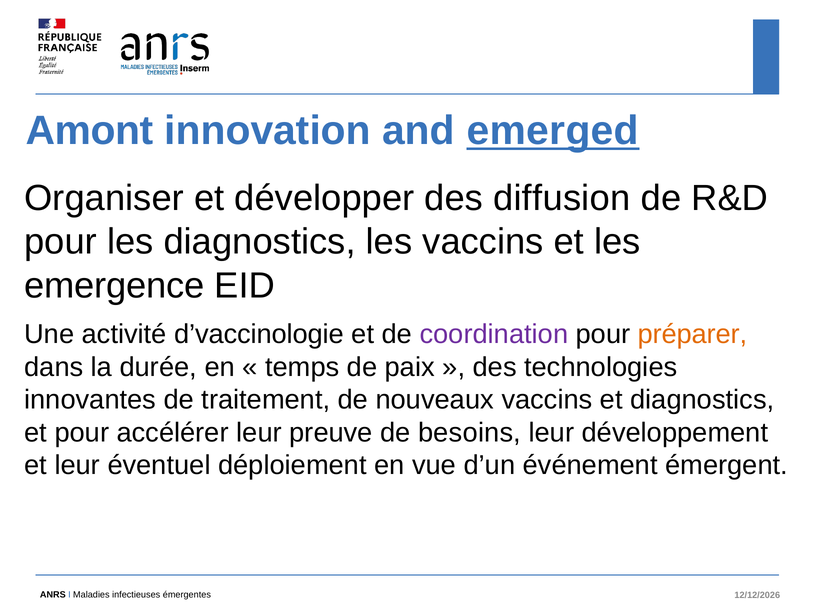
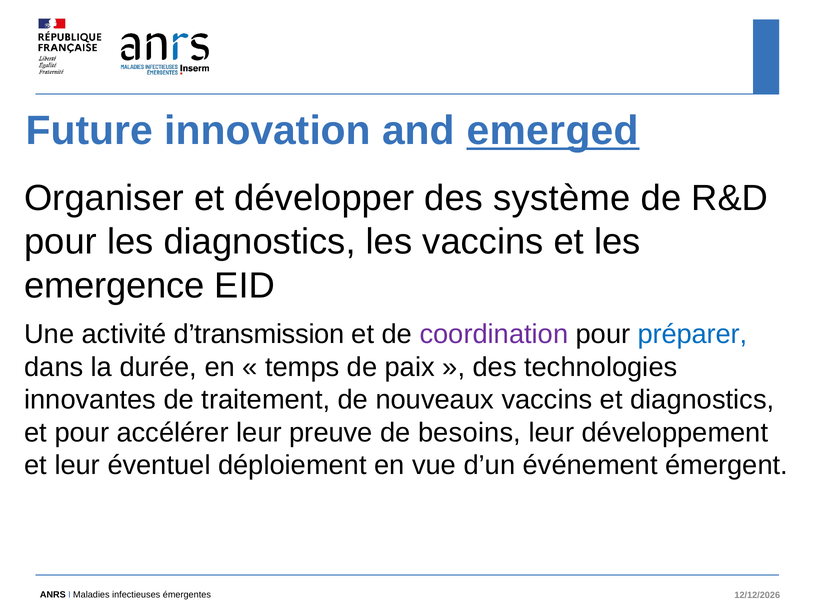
Amont: Amont -> Future (89, 131)
diffusion: diffusion -> système (562, 198)
d’vaccinologie: d’vaccinologie -> d’transmission (259, 334)
préparer colour: orange -> blue (692, 334)
